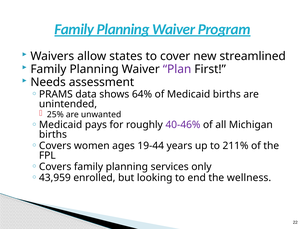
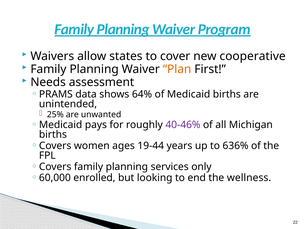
streamlined: streamlined -> cooperative (253, 56)
Plan colour: purple -> orange (177, 69)
211%: 211% -> 636% (236, 146)
43,959: 43,959 -> 60,000 (55, 178)
